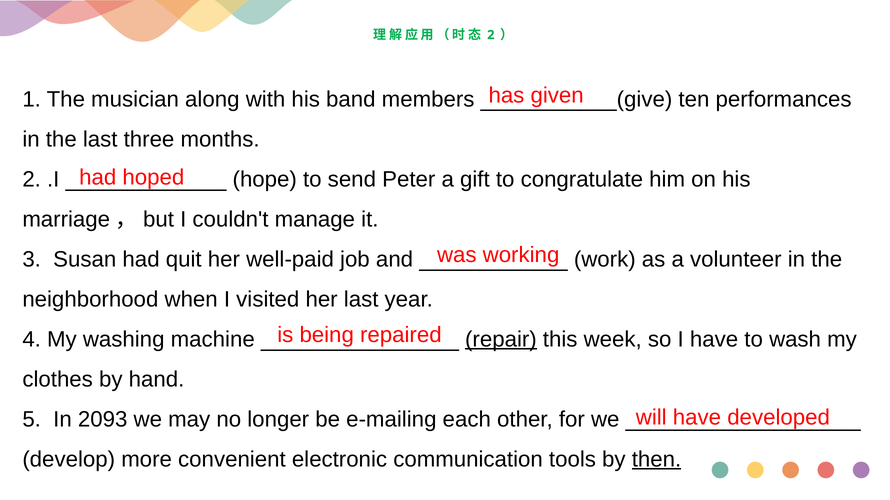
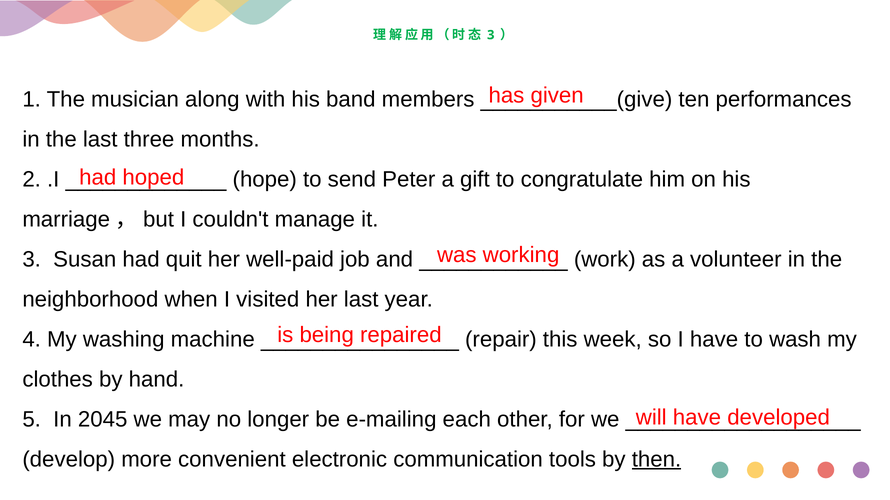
2: 2 -> 3 (491, 35)
repair underline: present -> none (501, 340)
2093: 2093 -> 2045 (103, 420)
